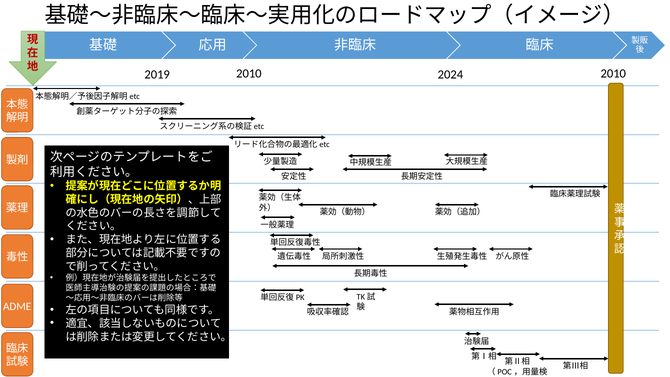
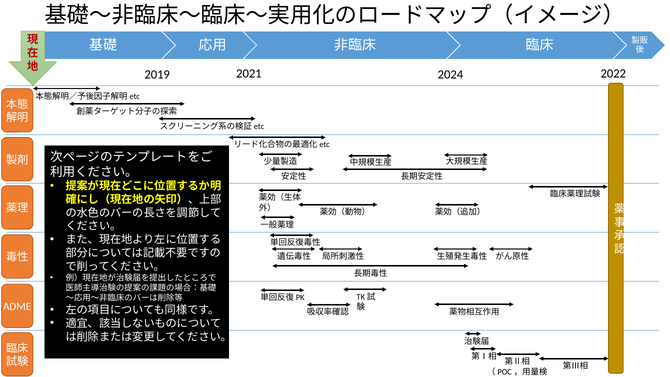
2019 2010: 2010 -> 2021 (249, 74)
2024 2010: 2010 -> 2022 (613, 74)
